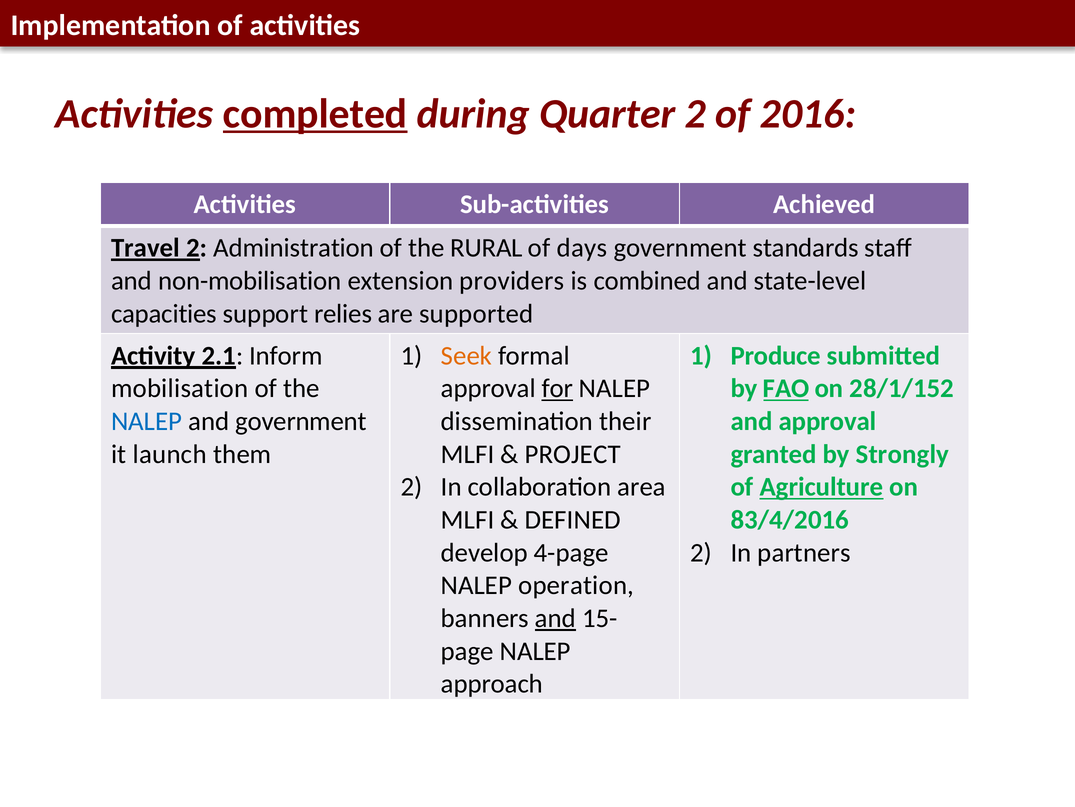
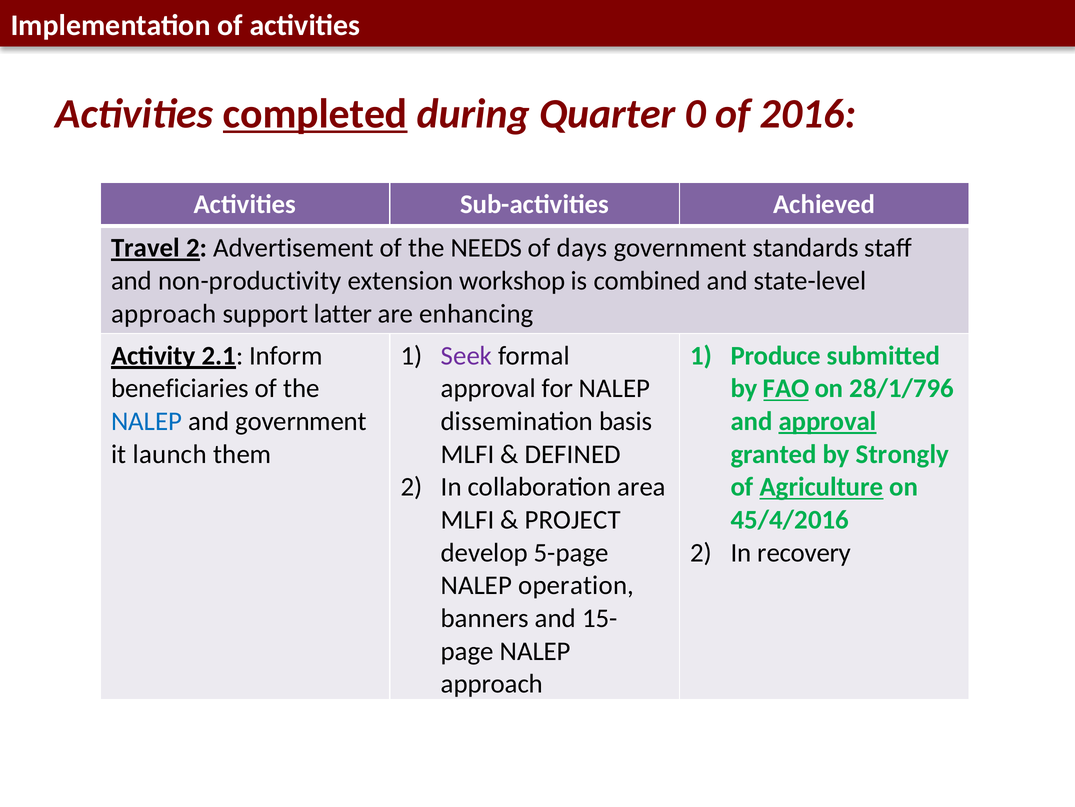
Quarter 2: 2 -> 0 (695, 114)
Administration: Administration -> Advertisement (294, 248)
RURAL: RURAL -> NEEDS (487, 248)
non-mobilisation: non-mobilisation -> non-productivity (250, 281)
providers: providers -> workshop (512, 281)
capacities: capacities -> approach (164, 313)
relies: relies -> latter (343, 313)
supported: supported -> enhancing (476, 313)
Seek colour: orange -> purple (467, 355)
mobilisation: mobilisation -> beneficiaries (180, 388)
for underline: present -> none (557, 388)
28/1/152: 28/1/152 -> 28/1/796 (902, 388)
their: their -> basis (626, 421)
approval underline: none -> present (828, 421)
PROJECT: PROJECT -> DEFINED (573, 454)
DEFINED: DEFINED -> PROJECT (573, 519)
83/4/2016: 83/4/2016 -> 45/4/2016 (790, 519)
4-page: 4-page -> 5-page (571, 552)
partners: partners -> recovery (804, 552)
and underline: present -> none (555, 618)
